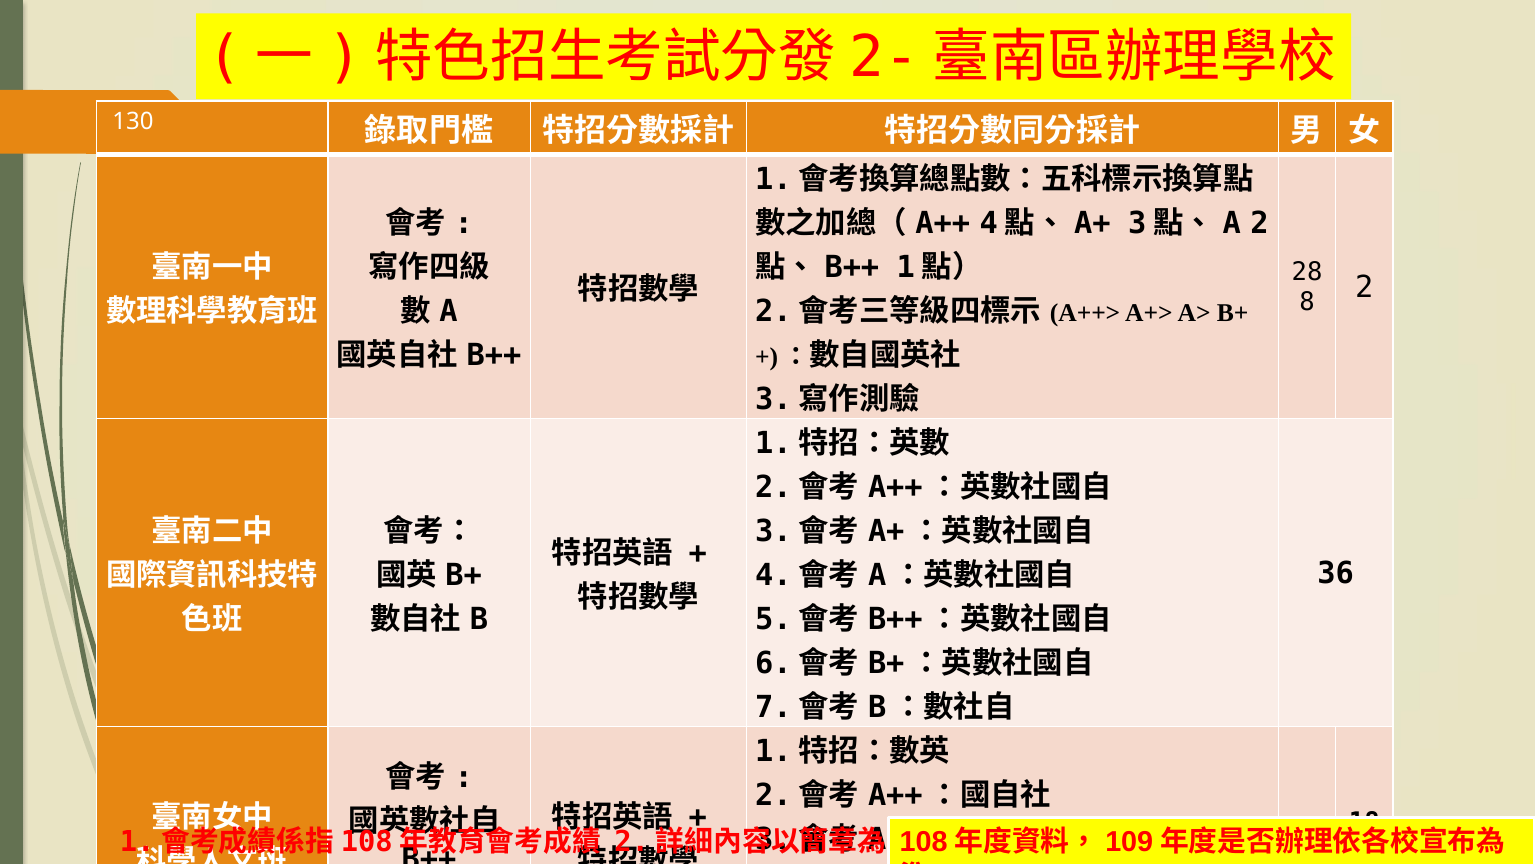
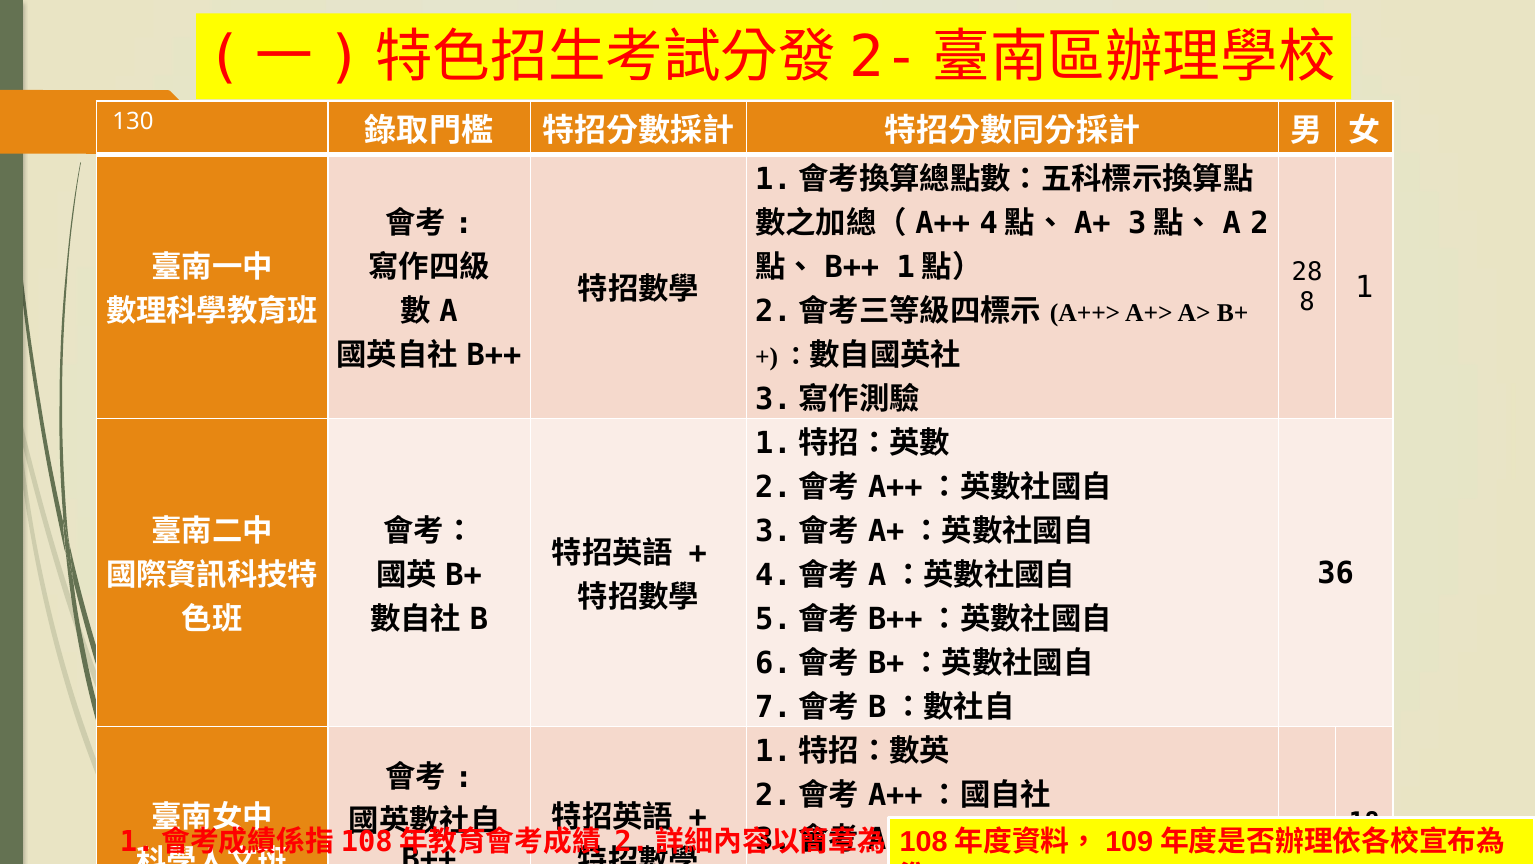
2: 2 -> 1 (1364, 287)
